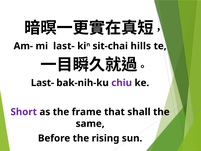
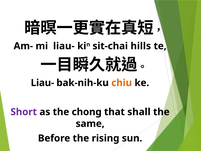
mi last-: last- -> liau- (64, 46)
Last-: Last- -> Liau- (42, 83)
chiu colour: purple -> orange (122, 83)
frame: frame -> chong (87, 112)
